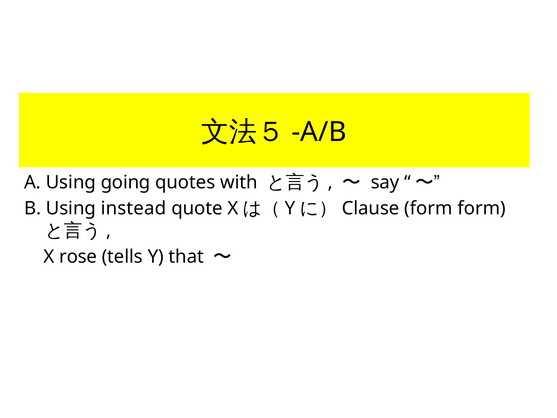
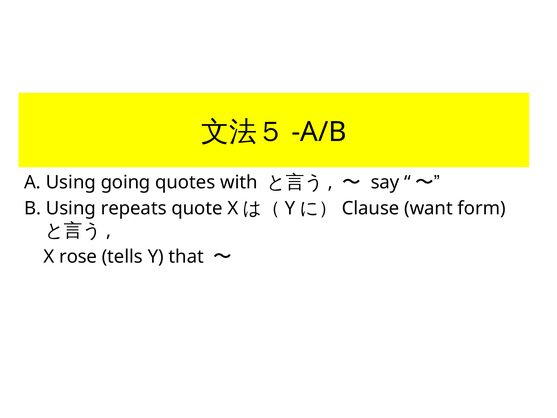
instead: instead -> repeats (134, 208)
form: form -> want (429, 208)
